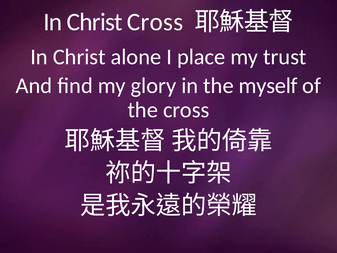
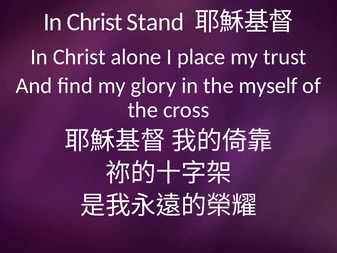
Christ Cross: Cross -> Stand (155, 22)
